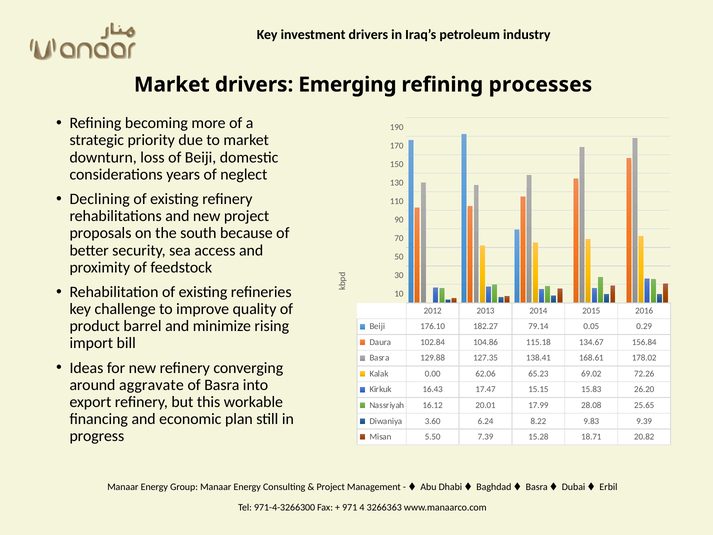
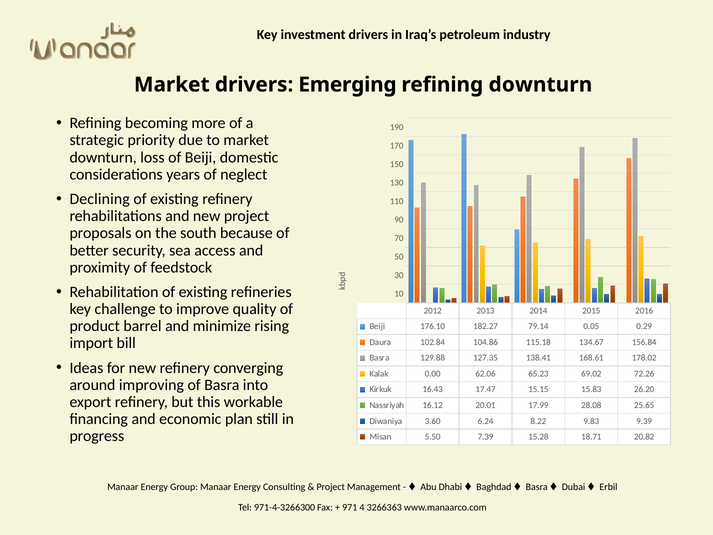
refining processes: processes -> downturn (540, 85)
aggravate: aggravate -> improving (151, 385)
